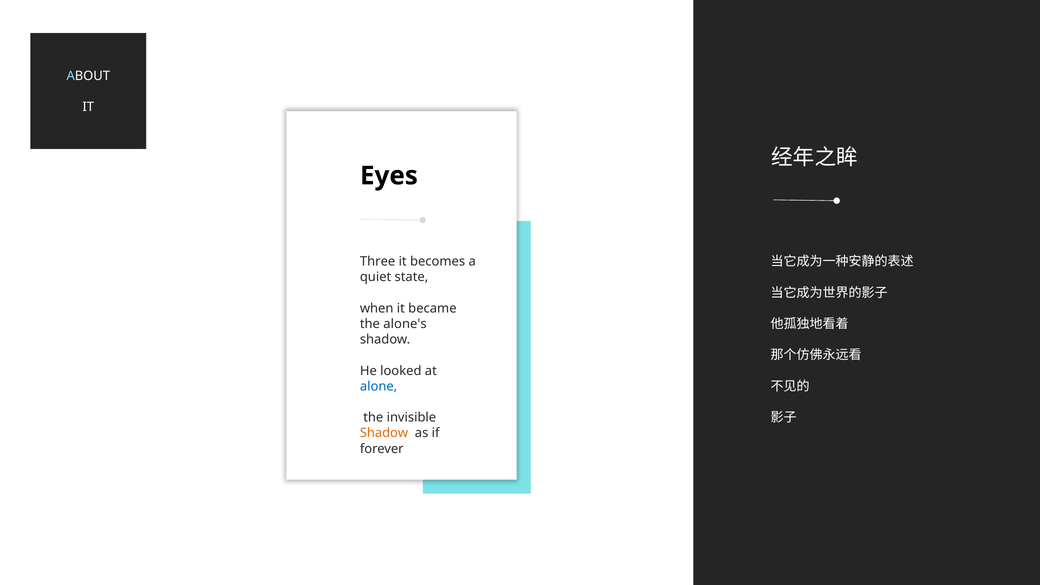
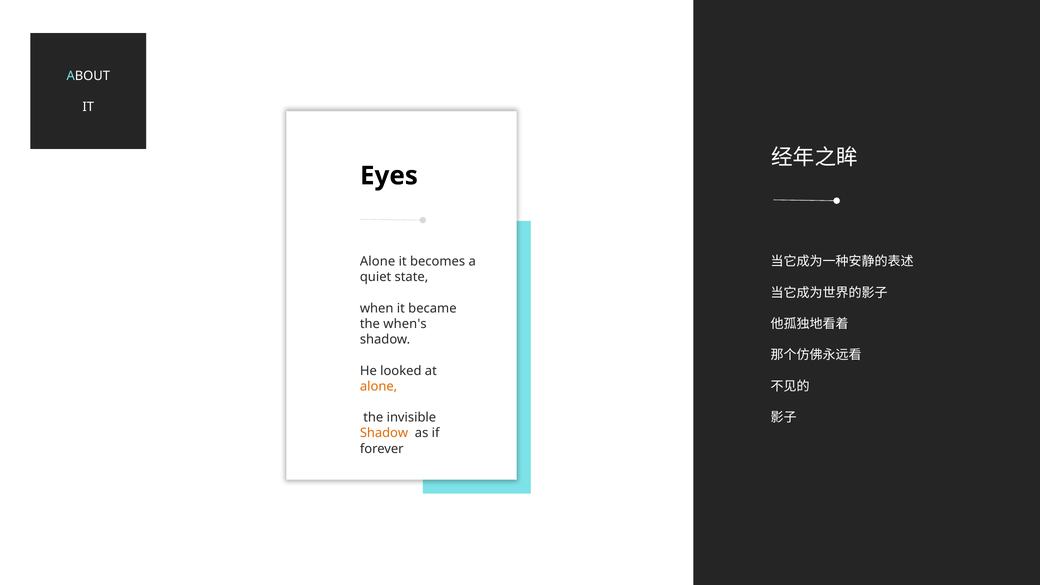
Three: Three -> Alone (378, 262)
alone's: alone's -> when's (405, 324)
alone colour: blue -> orange (379, 386)
